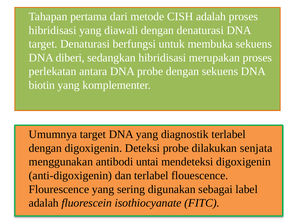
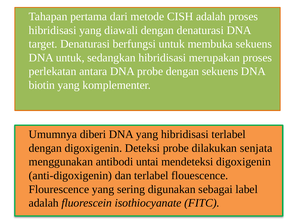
DNA diberi: diberi -> untuk (70, 58)
Umumnya target: target -> diberi (93, 135)
yang diagnostik: diagnostik -> hibridisasi (185, 135)
